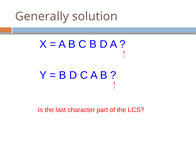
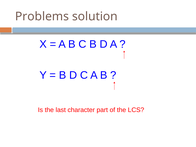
Generally: Generally -> Problems (42, 16)
